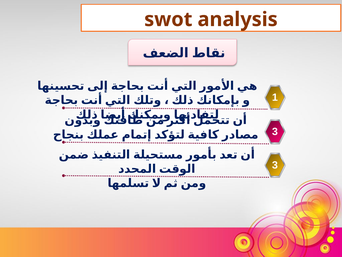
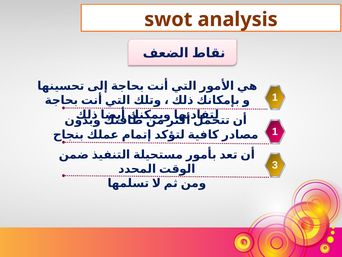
3: 3 -> 1 (275, 131)
